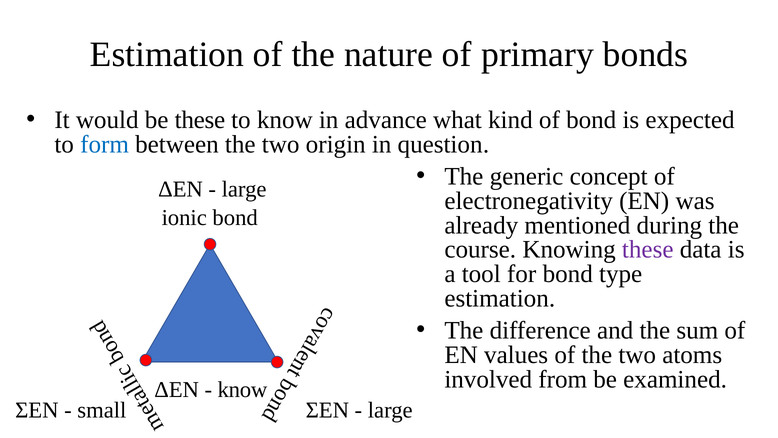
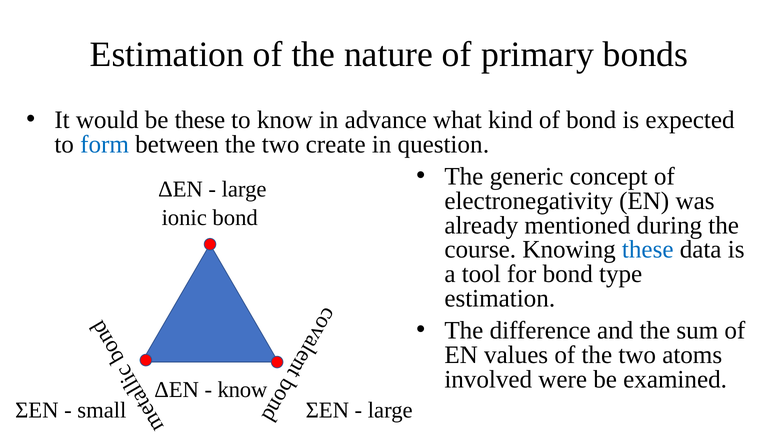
origin: origin -> create (336, 144)
these colour: purple -> blue (648, 249)
from: from -> were (563, 379)
